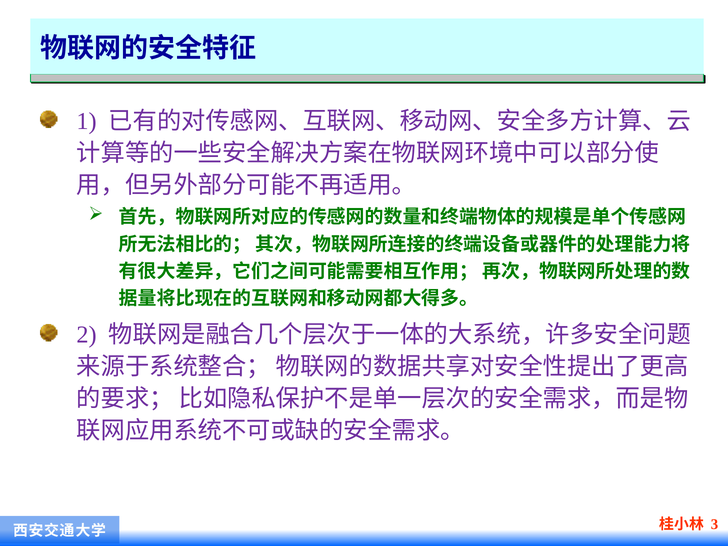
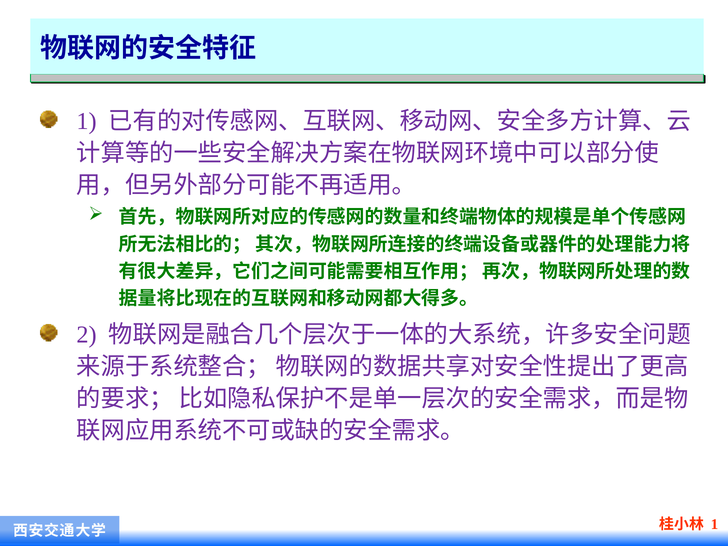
3: 3 -> 1 (715, 524)
